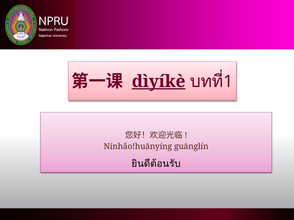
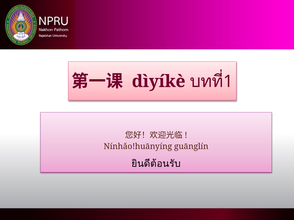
dìyíkè underline: present -> none (159, 82)
